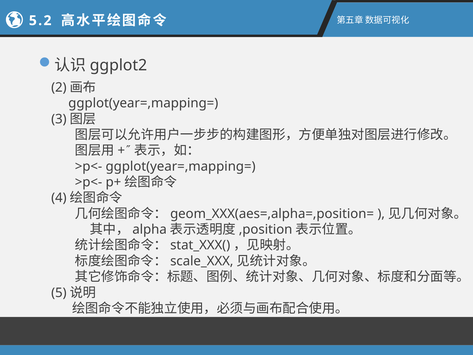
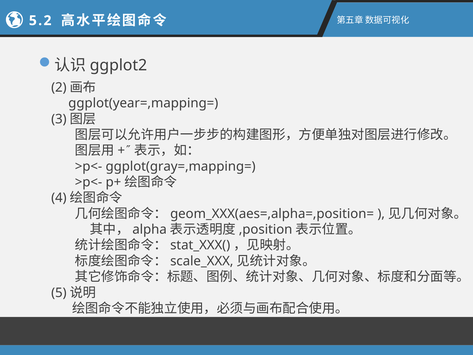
>p<- ggplot(year=,mapping=: ggplot(year=,mapping= -> ggplot(gray=,mapping= (181, 166)
